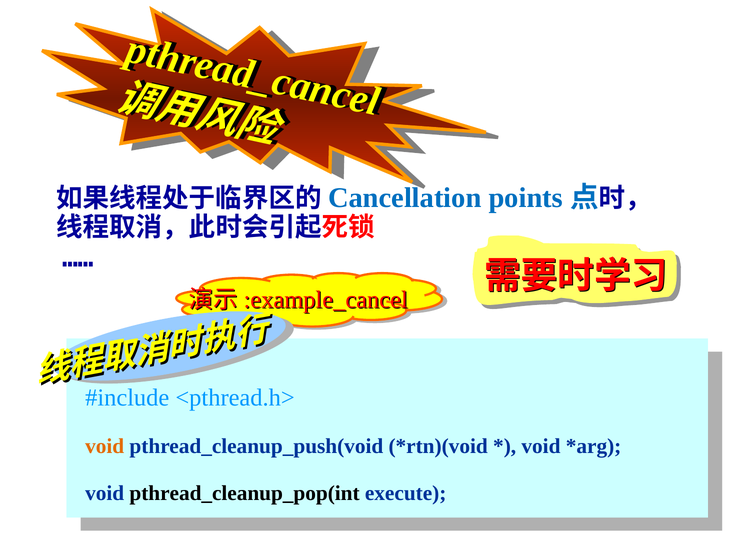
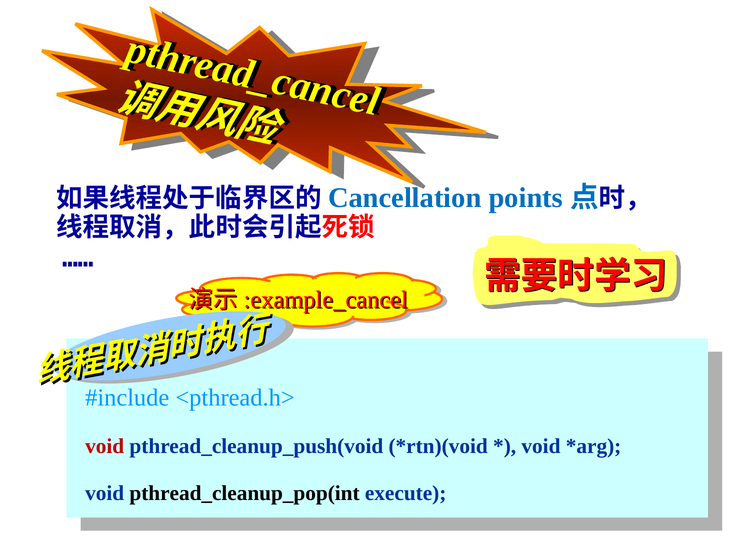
void colour: orange -> red (105, 447)
